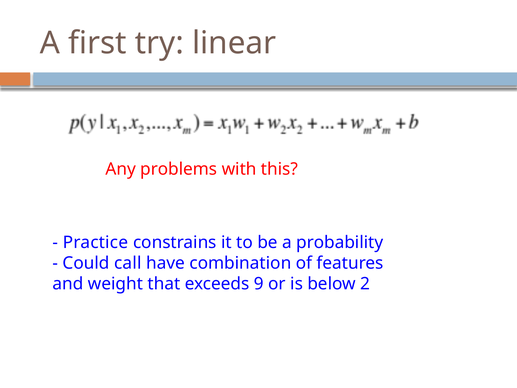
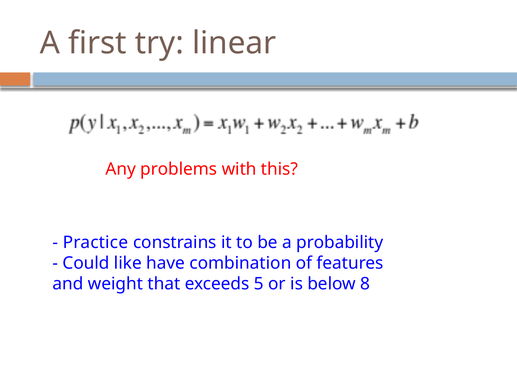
call: call -> like (128, 263)
9: 9 -> 5 (259, 284)
2: 2 -> 8 (365, 284)
